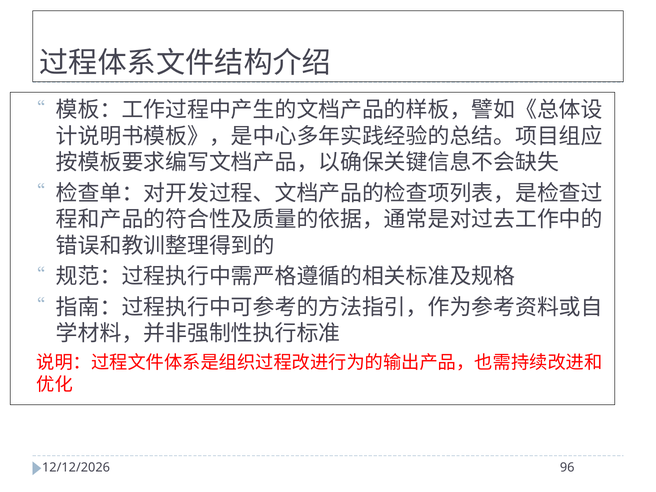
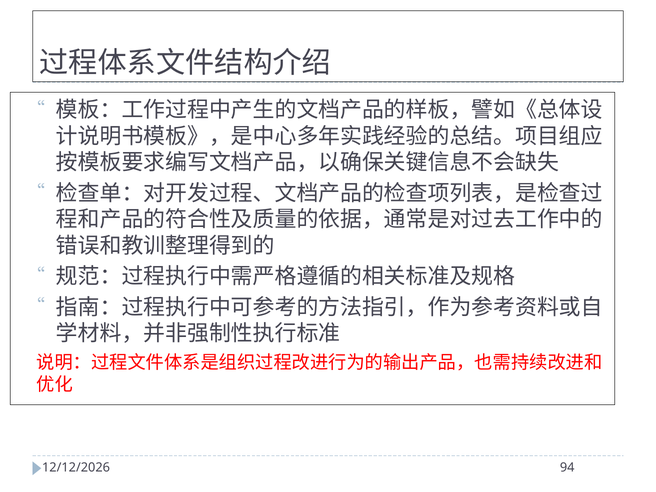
96: 96 -> 94 (567, 468)
